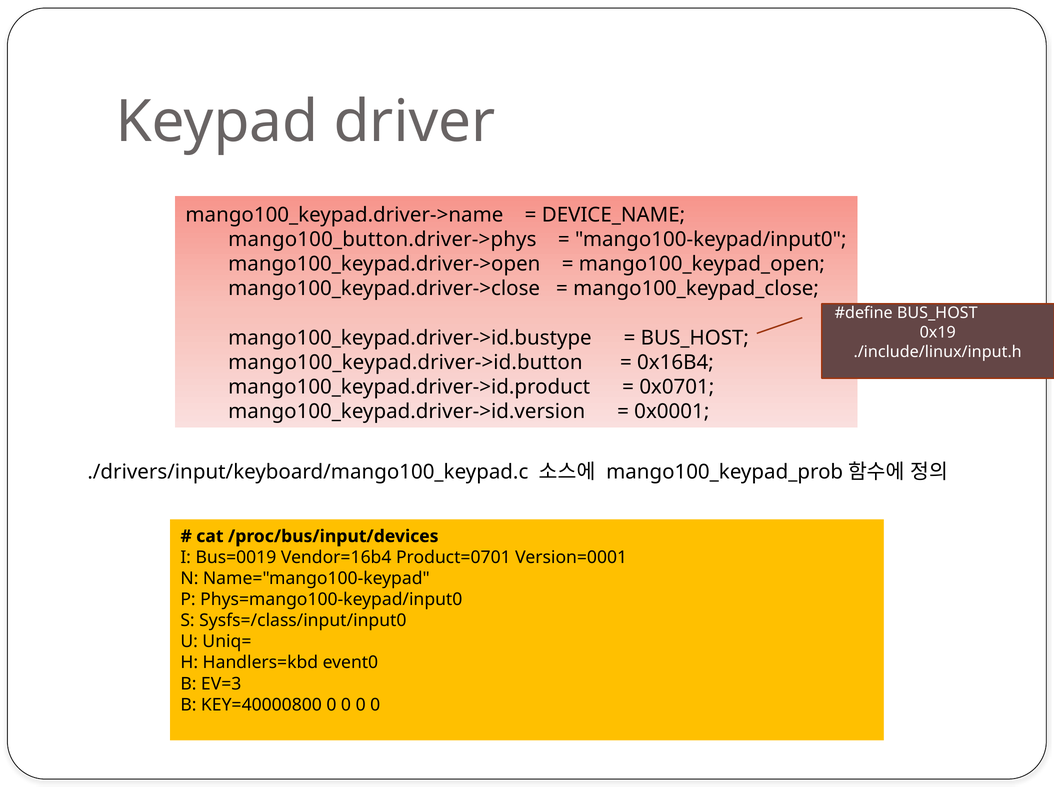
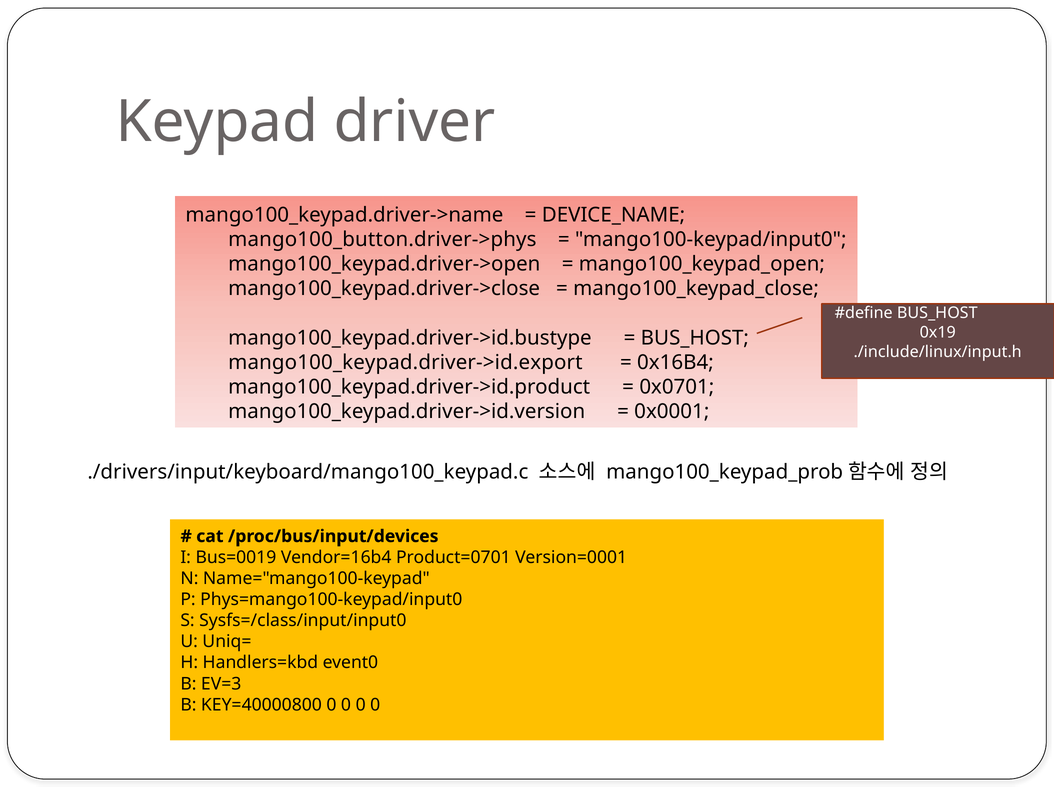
mango100_keypad.driver->id.button: mango100_keypad.driver->id.button -> mango100_keypad.driver->id.export (405, 363)
